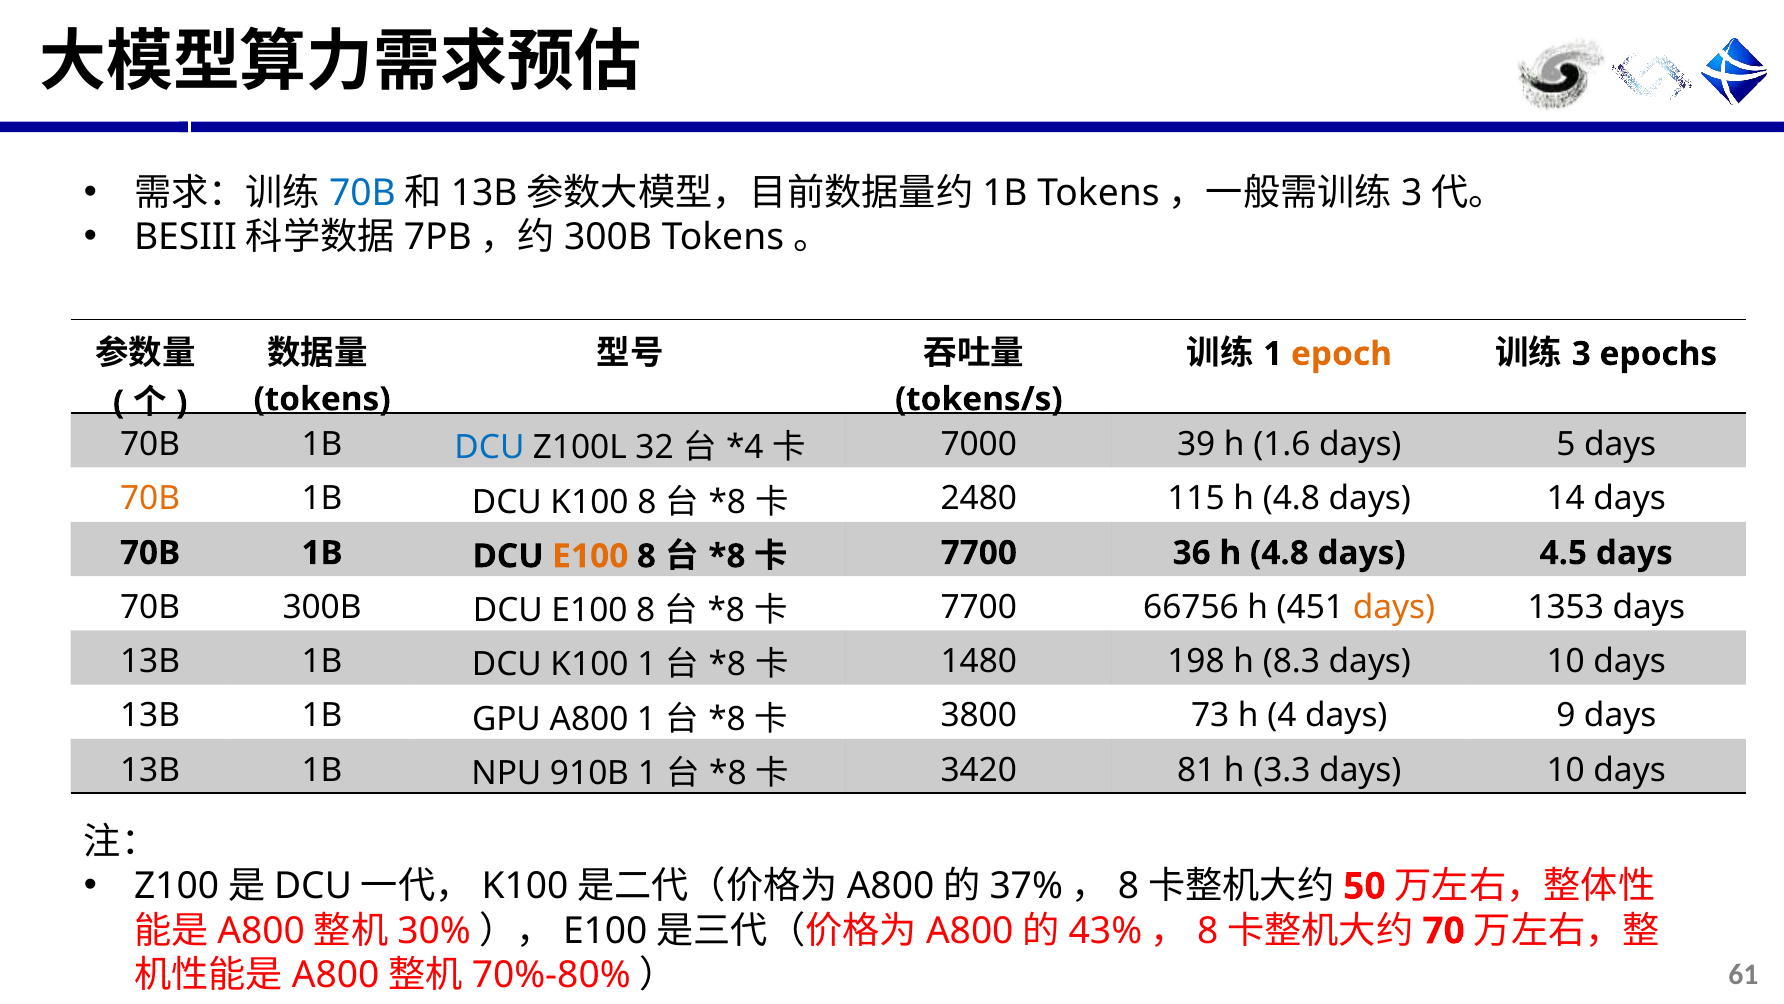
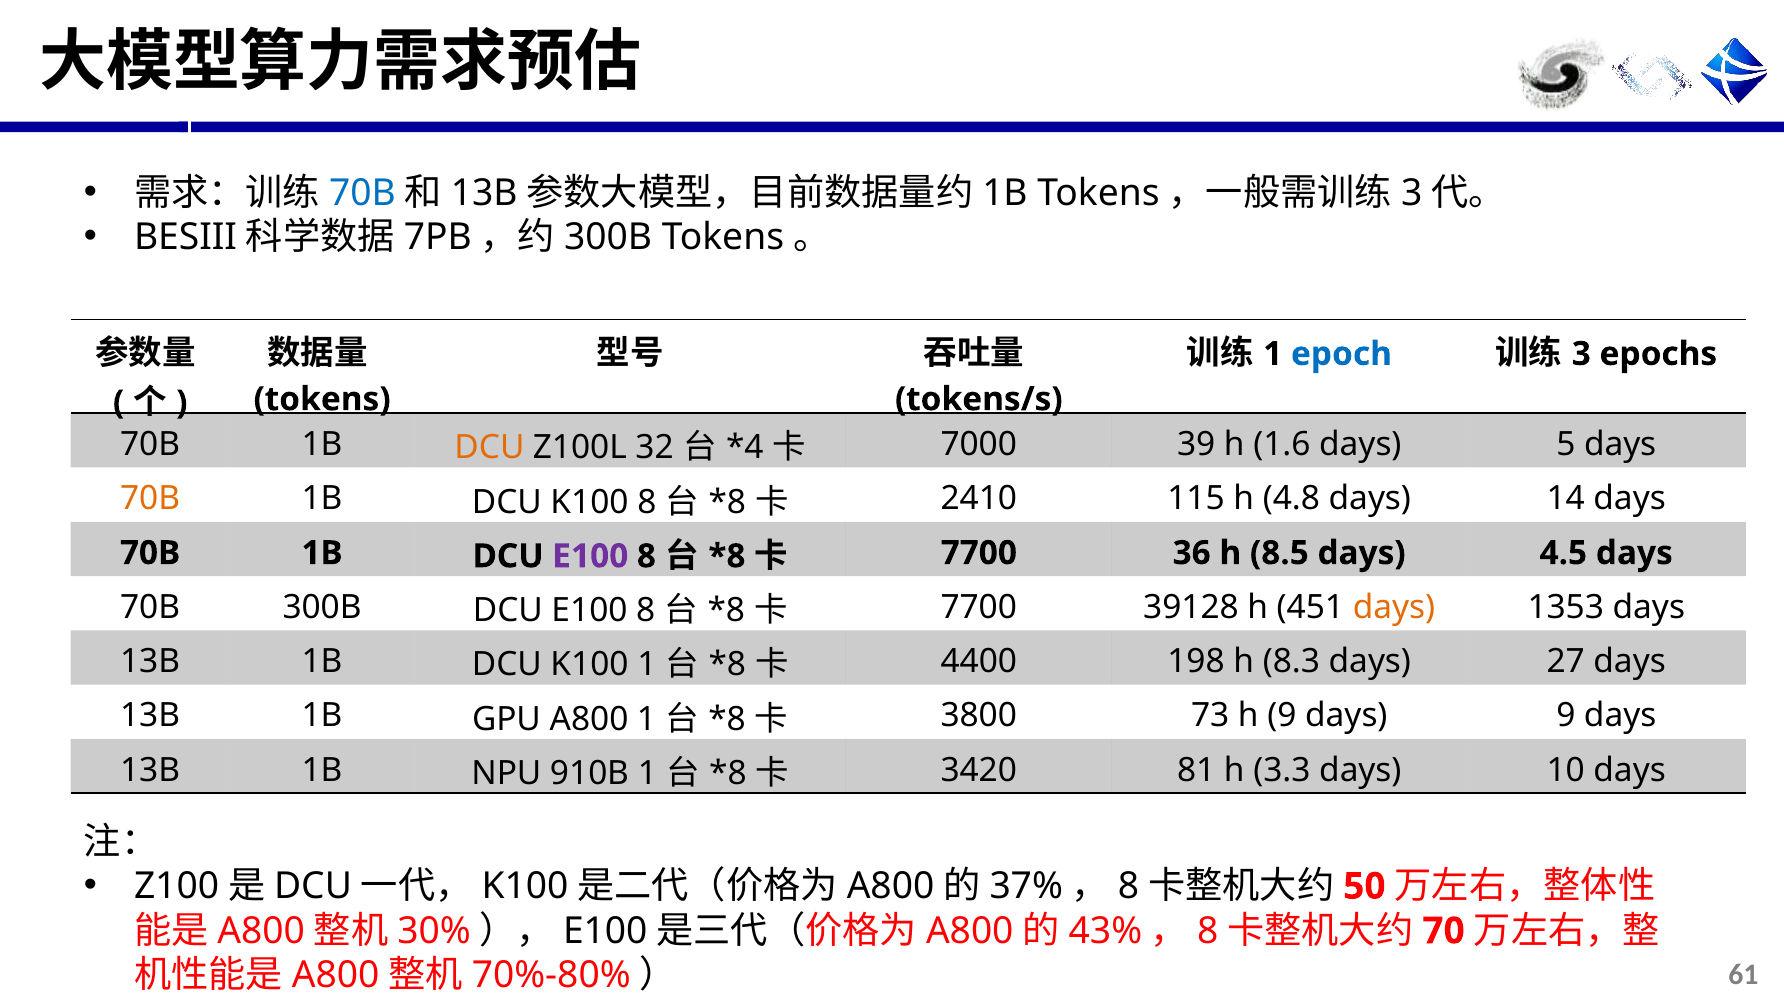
epoch colour: orange -> blue (1341, 354)
DCU colour: blue -> orange (489, 447)
2480: 2480 -> 2410 (979, 499)
E100 colour: orange -> purple (590, 556)
36 h 4.8: 4.8 -> 8.5 (1279, 553)
66756: 66756 -> 39128 (1191, 607)
1480: 1480 -> 4400 (979, 661)
8.3 days 10: 10 -> 27 (1566, 661)
h 4: 4 -> 9 (1282, 716)
